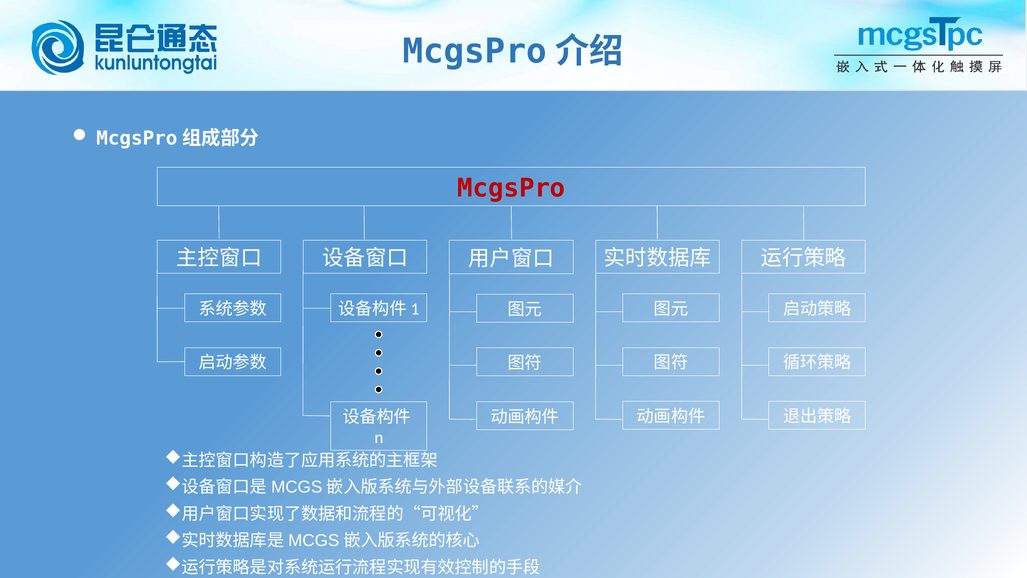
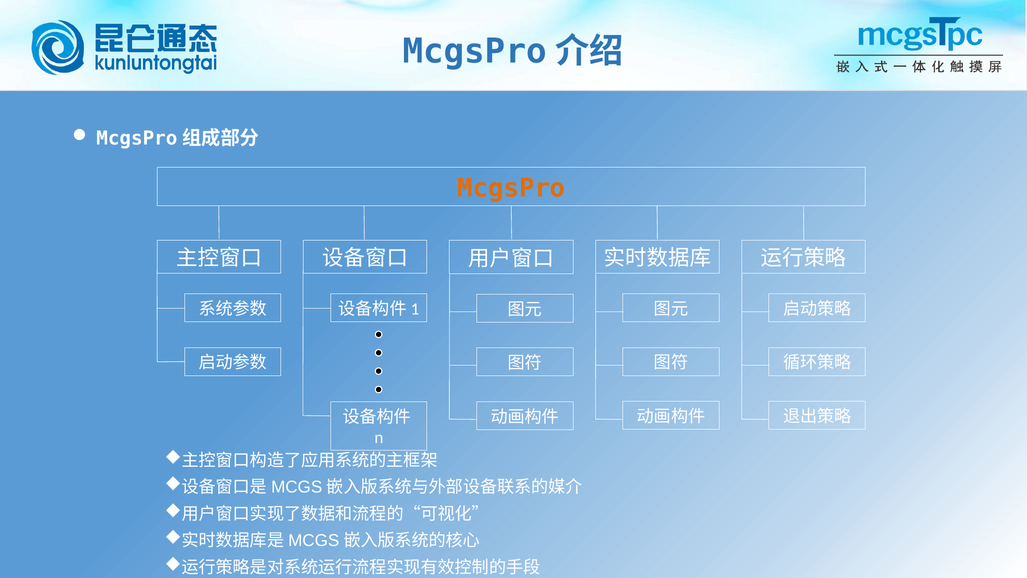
McgsPro colour: red -> orange (511, 188)
